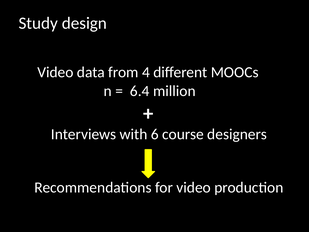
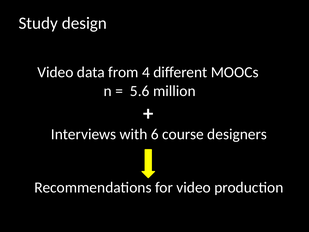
6.4: 6.4 -> 5.6 (140, 91)
